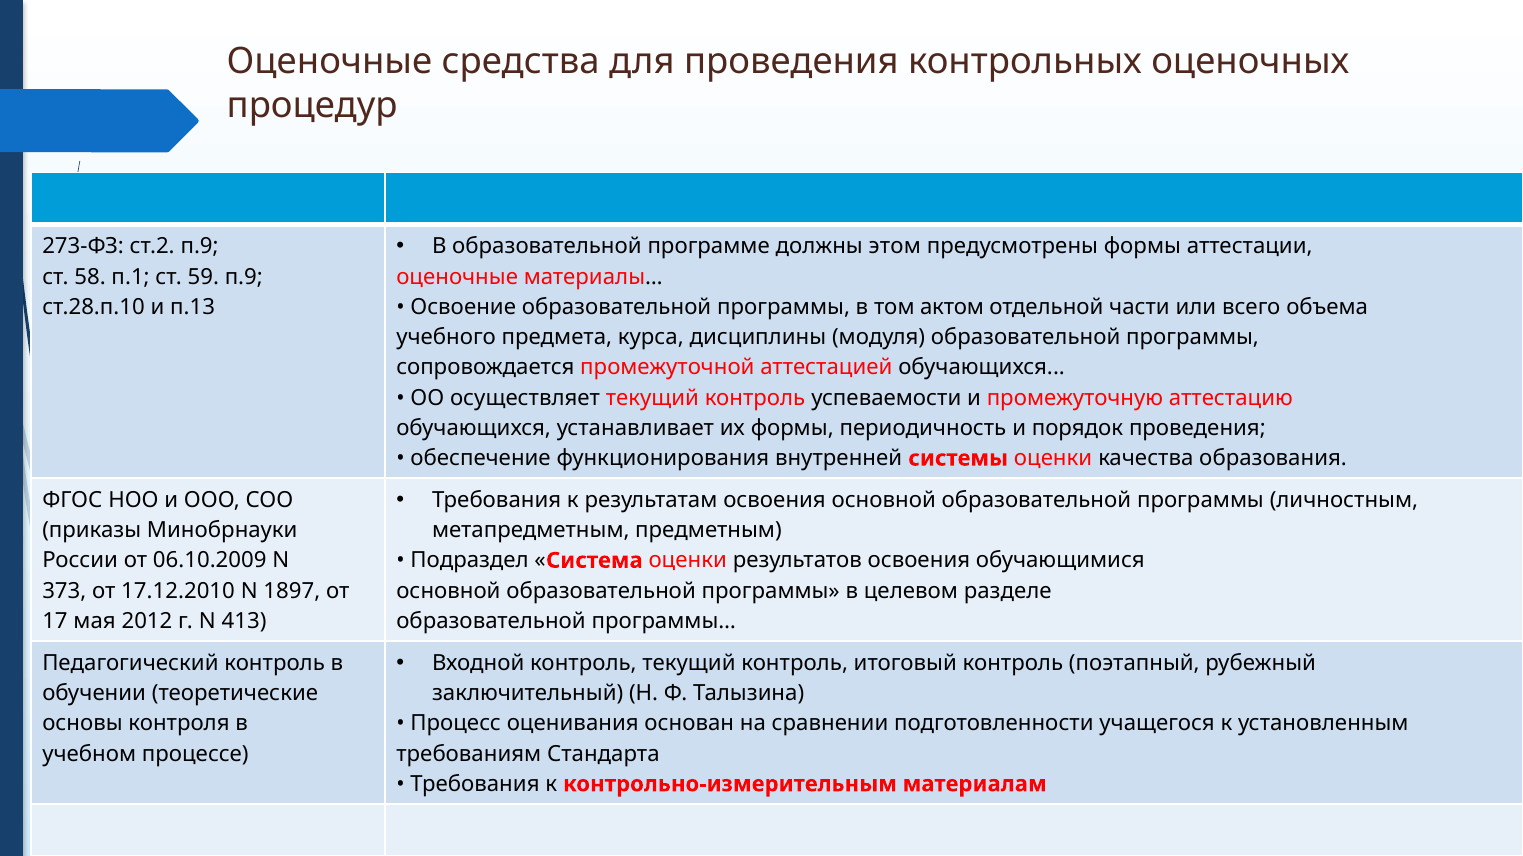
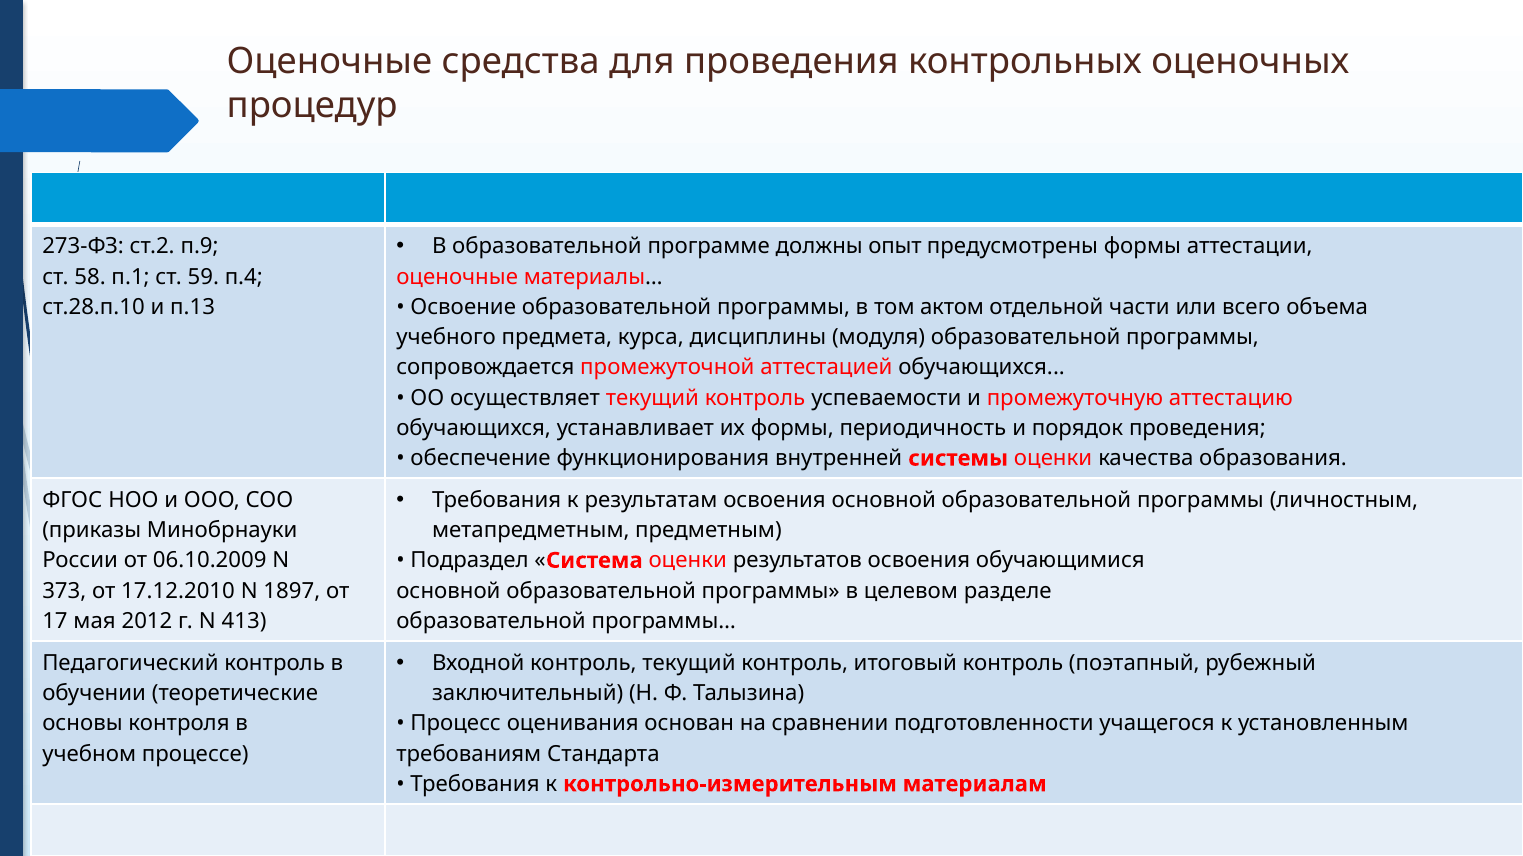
этом: этом -> опыт (895, 247)
59 п.9: п.9 -> п.4 (244, 277)
